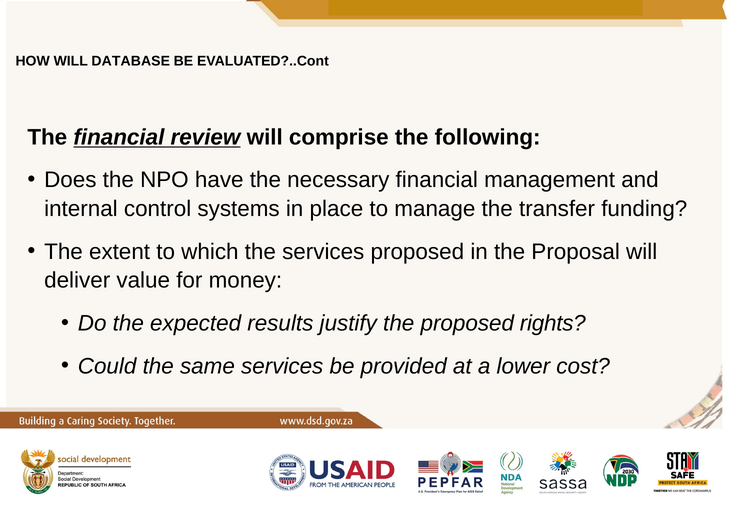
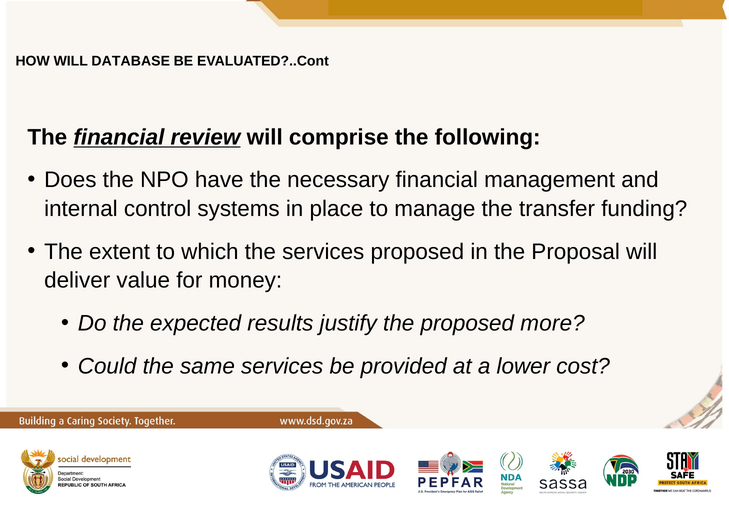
rights: rights -> more (553, 323)
